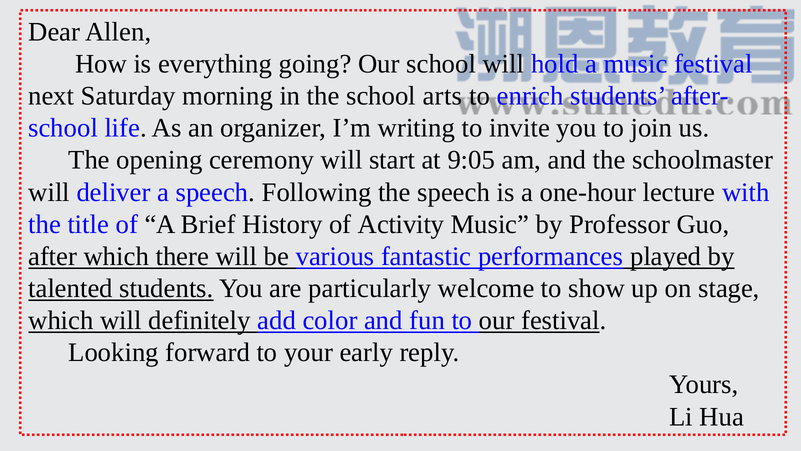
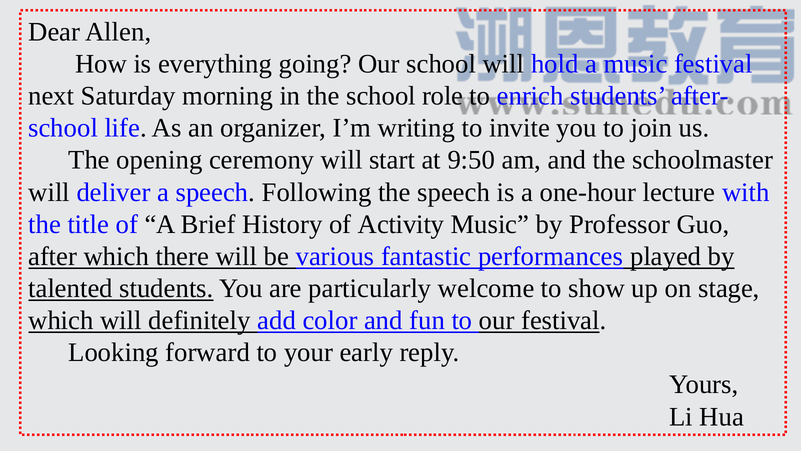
arts: arts -> role (443, 96)
9:05: 9:05 -> 9:50 (471, 160)
